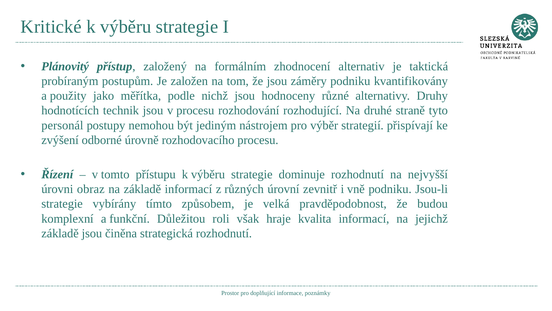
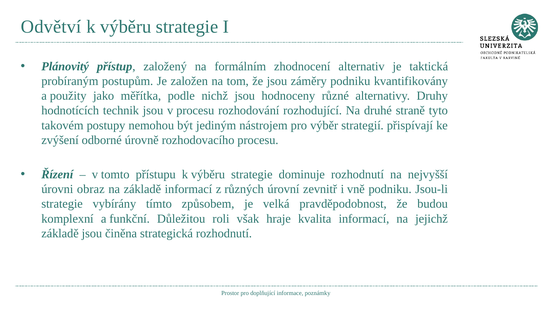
Kritické: Kritické -> Odvětví (51, 27)
personál: personál -> takovém (62, 125)
